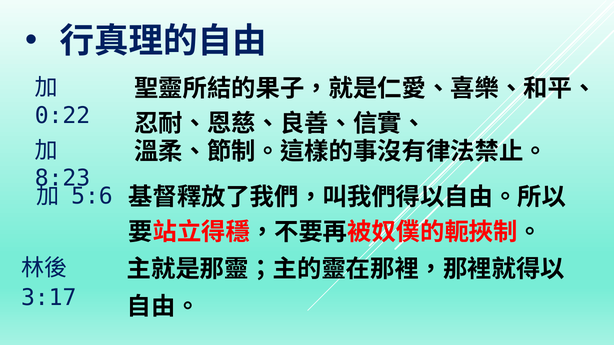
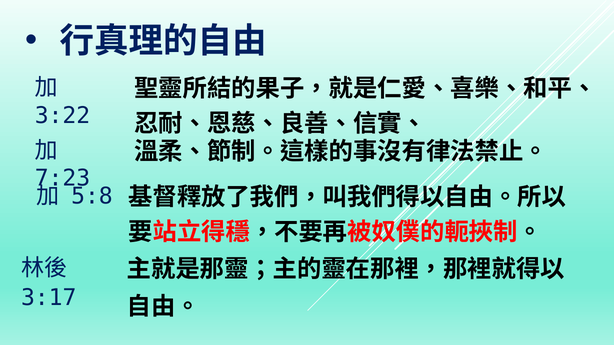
0:22: 0:22 -> 3:22 (62, 116)
8:23: 8:23 -> 7:23 (62, 179)
5:6: 5:6 -> 5:8 (92, 196)
